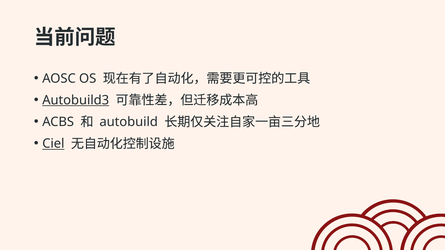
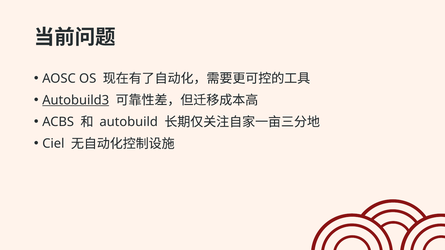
Ciel underline: present -> none (53, 144)
